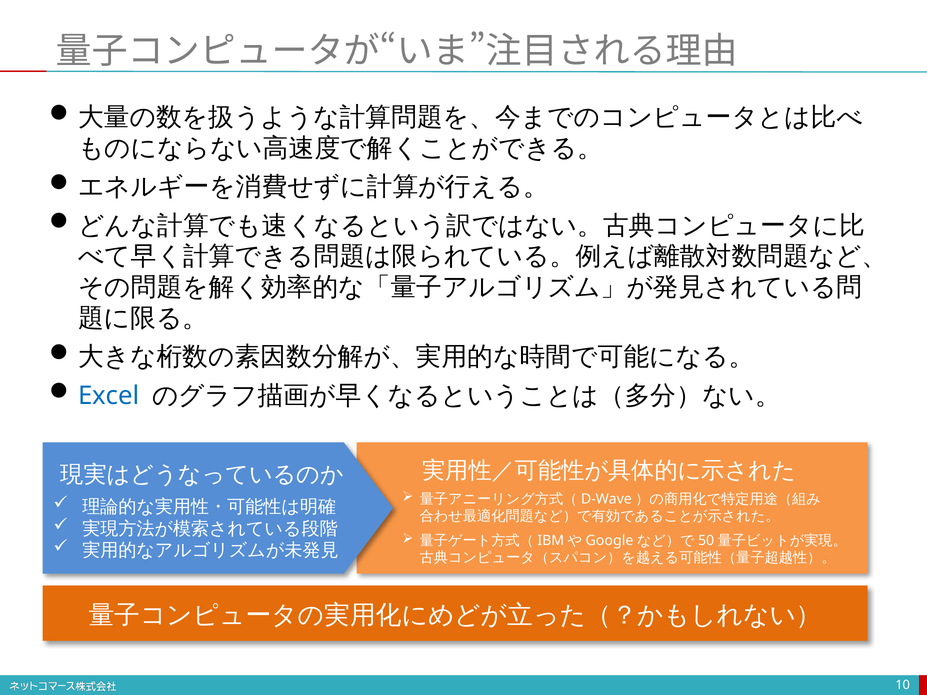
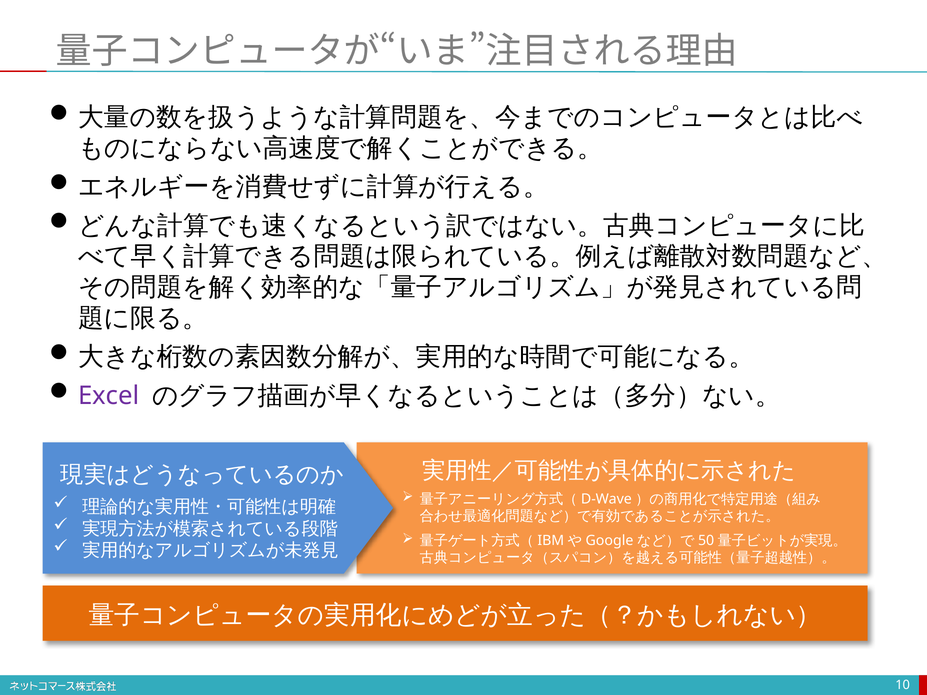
Excel colour: blue -> purple (109, 396)
